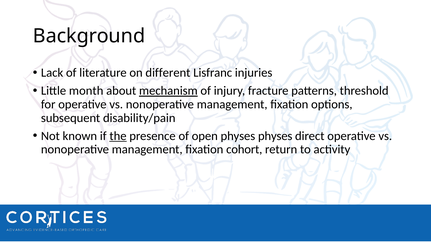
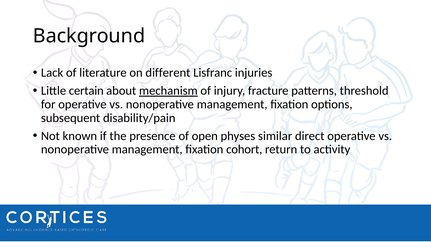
month: month -> certain (86, 91)
the underline: present -> none (118, 136)
physes physes: physes -> similar (275, 136)
